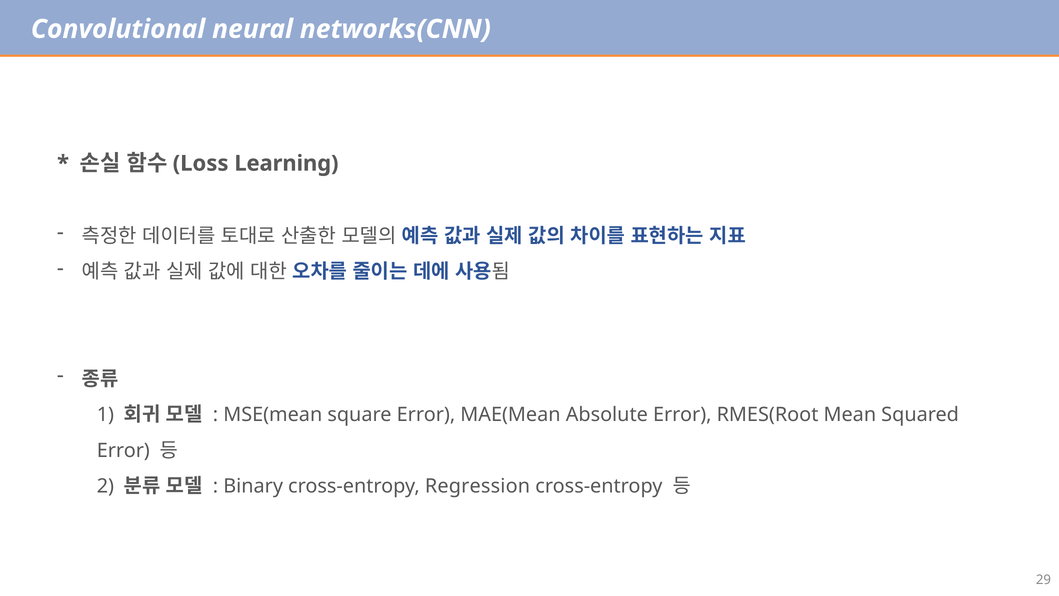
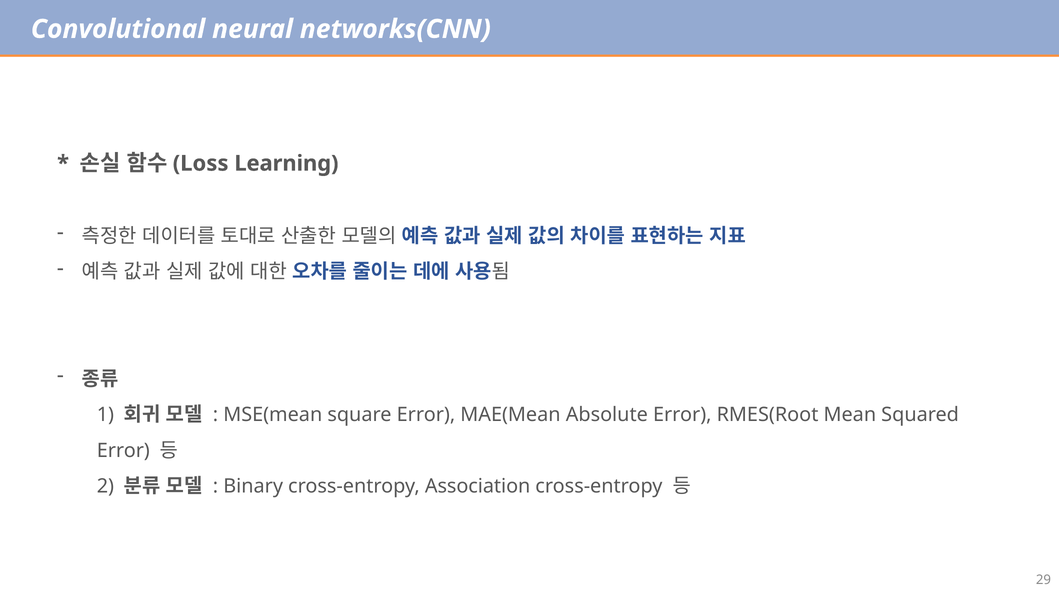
Regression: Regression -> Association (478, 486)
